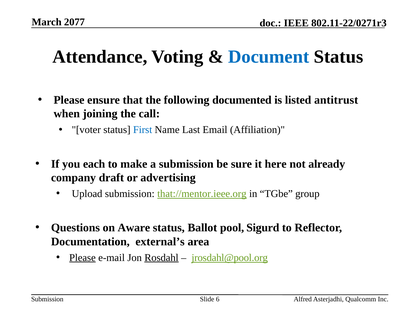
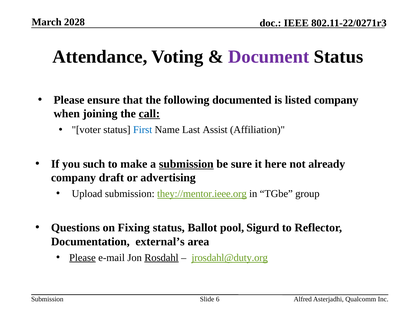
2077: 2077 -> 2028 (74, 22)
Document colour: blue -> purple (269, 57)
listed antitrust: antitrust -> company (336, 100)
call underline: none -> present (149, 114)
Email: Email -> Assist (215, 130)
each: each -> such (94, 164)
submission underline: none -> present (186, 164)
that://mentor.ieee.org: that://mentor.ieee.org -> they://mentor.ieee.org (202, 194)
Aware: Aware -> Fixing (134, 228)
jrosdahl@pool.org: jrosdahl@pool.org -> jrosdahl@duty.org (230, 258)
